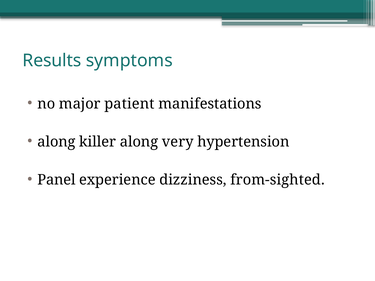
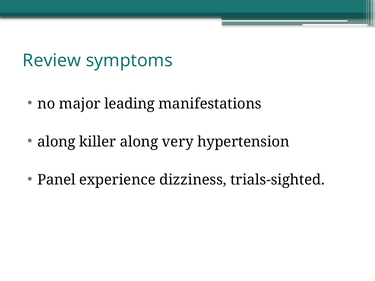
Results: Results -> Review (52, 61)
patient: patient -> leading (130, 104)
from-sighted: from-sighted -> trials-sighted (278, 180)
